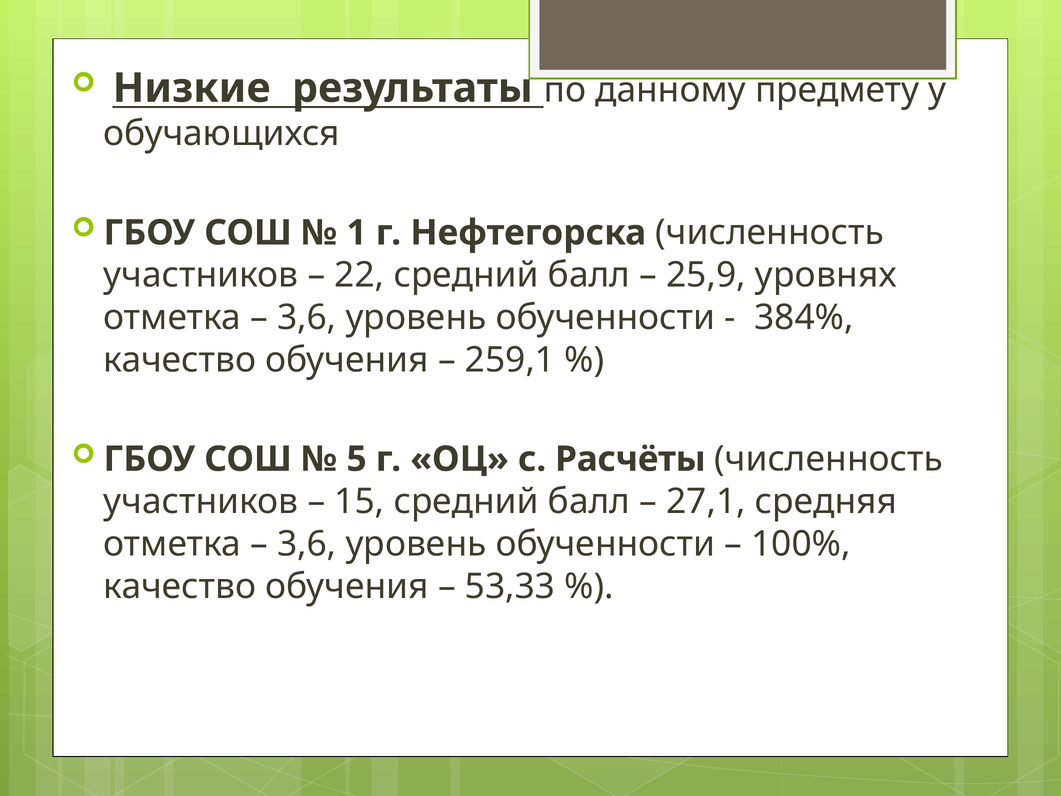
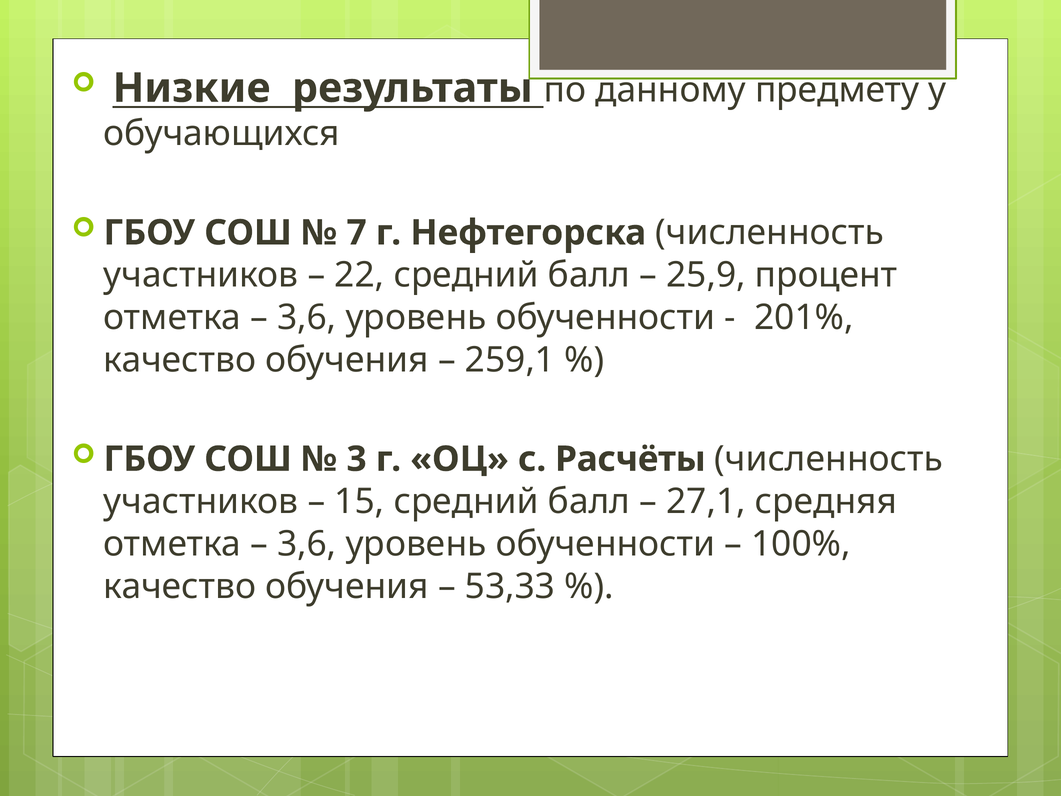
1: 1 -> 7 (357, 233)
уровнях: уровнях -> процент (826, 275)
384%: 384% -> 201% (804, 318)
5: 5 -> 3 (357, 459)
